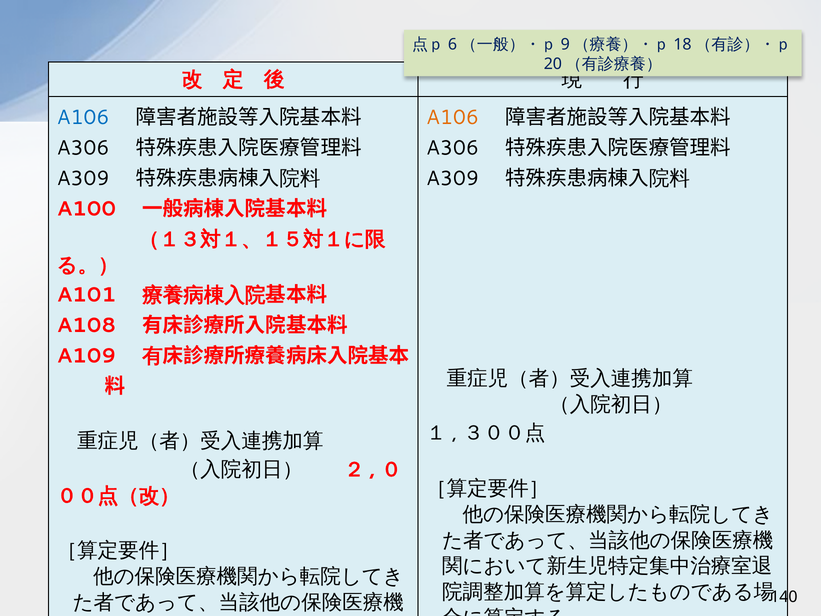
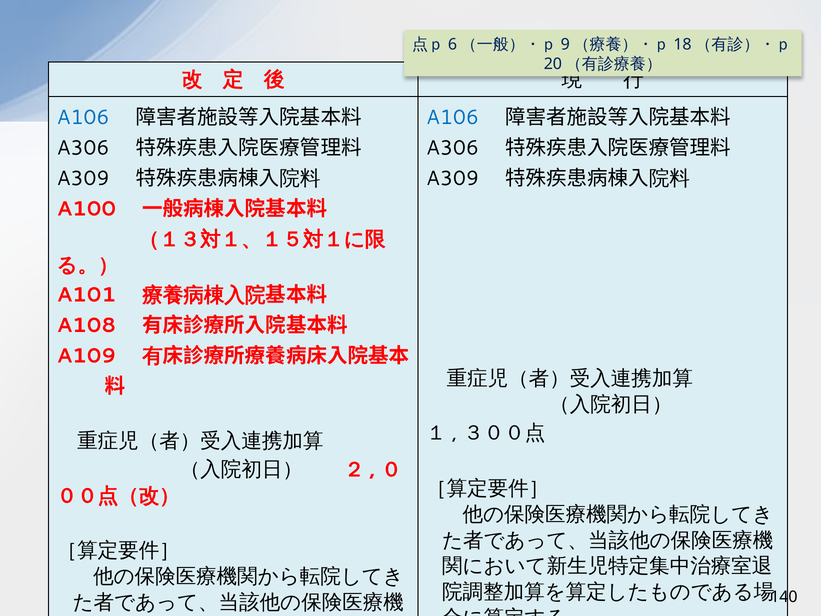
A106 colour: orange -> blue (453, 118)
